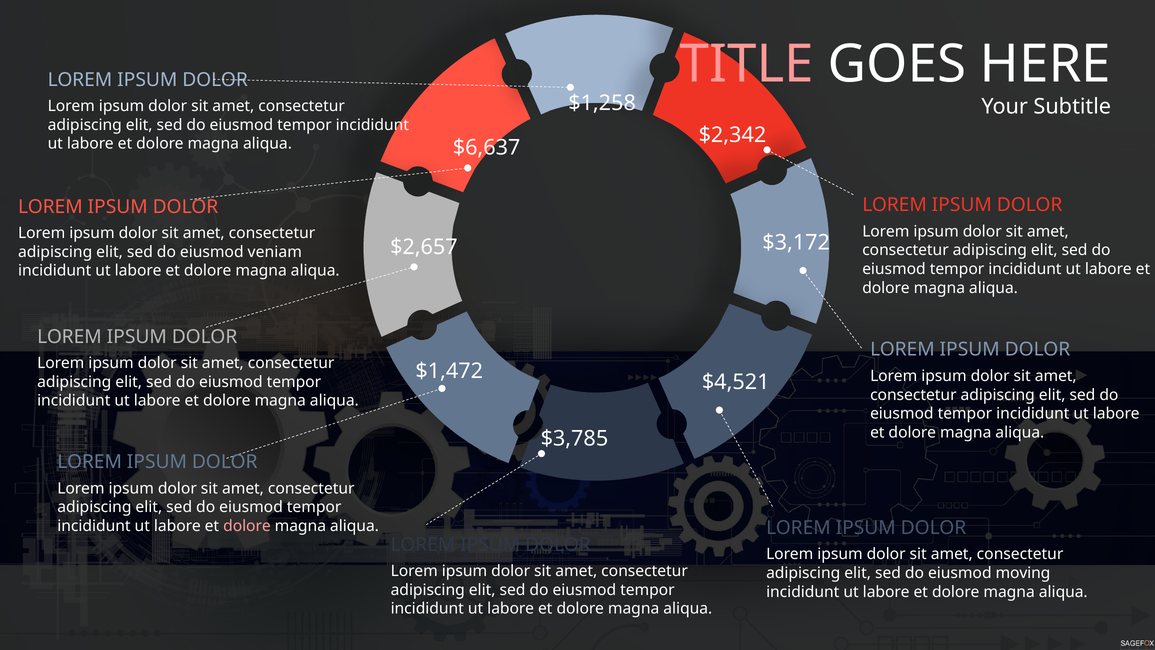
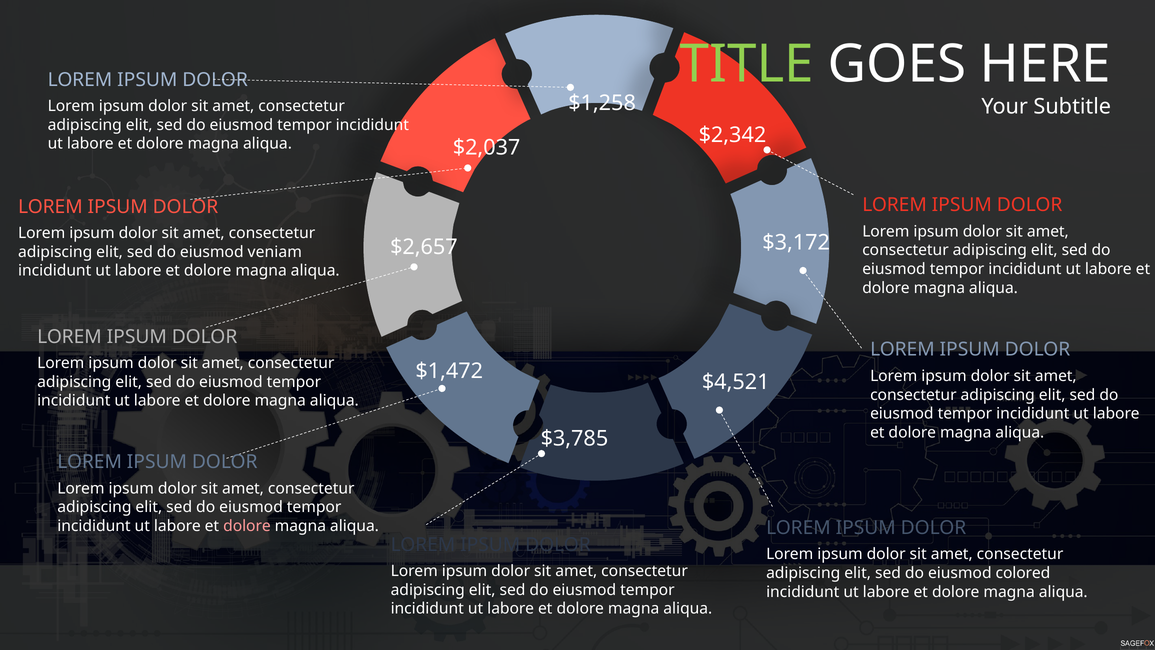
TITLE colour: pink -> light green (747, 64)
$6,637: $6,637 -> $2,037 (487, 148)
moving: moving -> colored (1023, 573)
